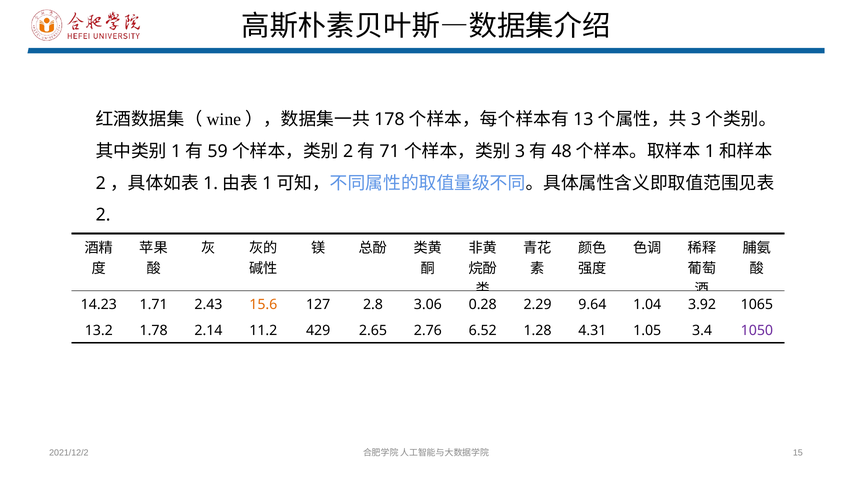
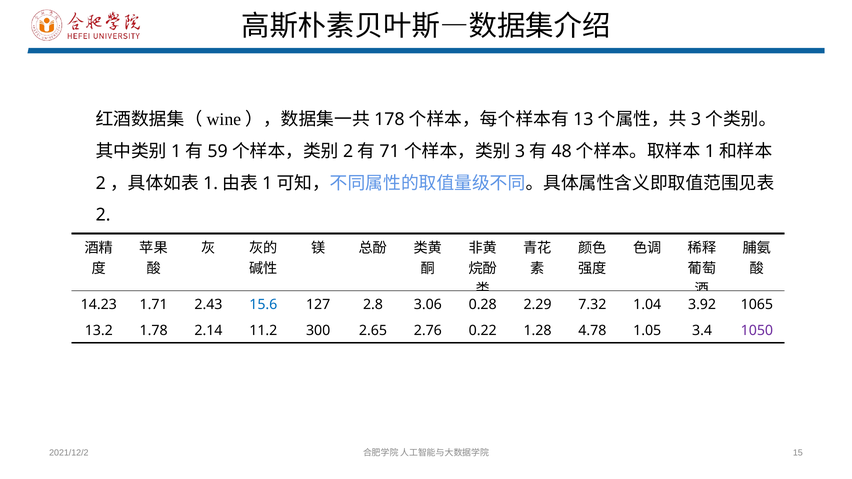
15.6 colour: orange -> blue (263, 305)
9.64: 9.64 -> 7.32 (592, 305)
429: 429 -> 300 (318, 331)
6.52: 6.52 -> 0.22 (483, 331)
4.31: 4.31 -> 4.78 (592, 331)
